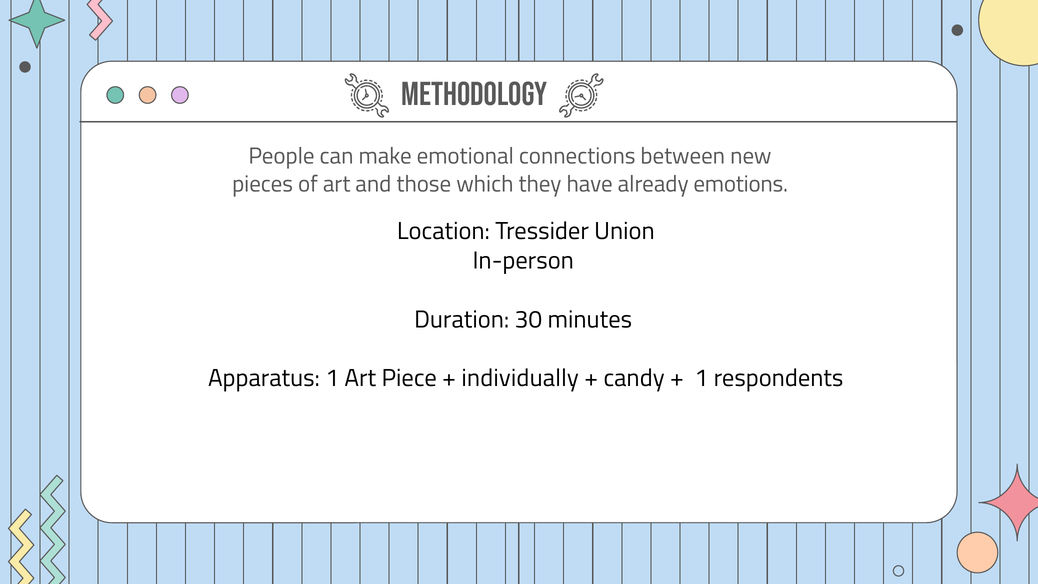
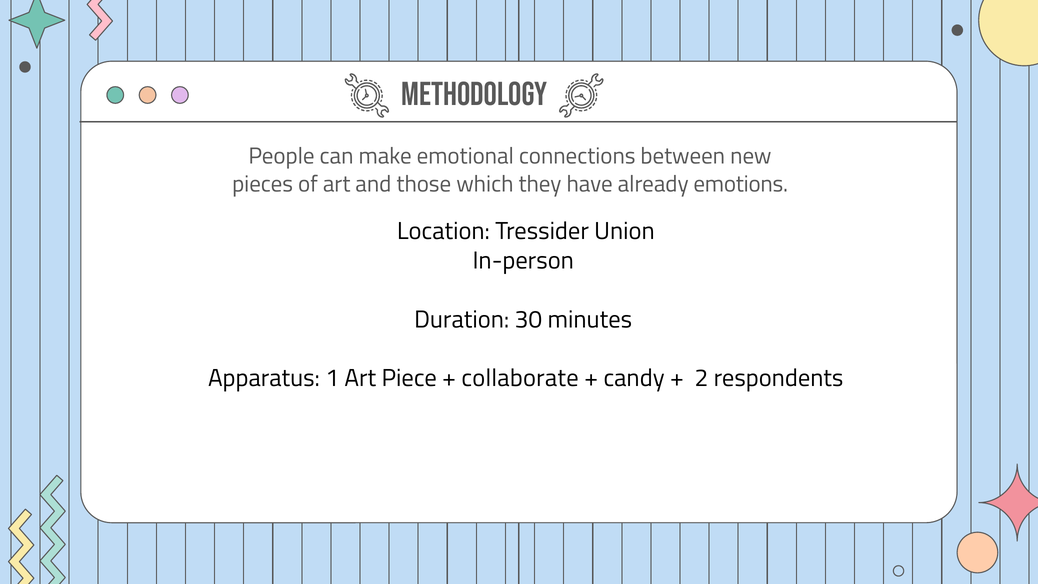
individually: individually -> collaborate (520, 378)
1: 1 -> 2 (701, 378)
